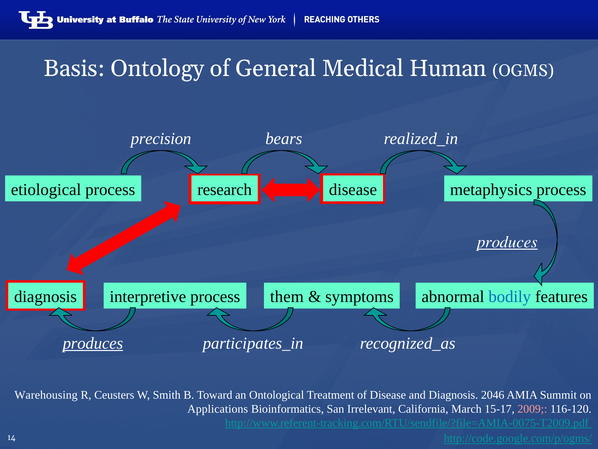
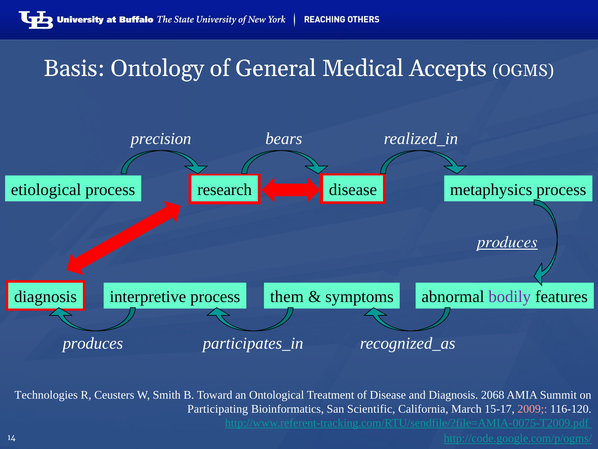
Human: Human -> Accepts (448, 68)
bodily colour: blue -> purple (510, 296)
produces underline: present -> none (93, 343)
Warehousing: Warehousing -> Technologies (46, 394)
2046: 2046 -> 2068 (493, 394)
Applications: Applications -> Participating (218, 408)
Irrelevant: Irrelevant -> Scientific (371, 408)
